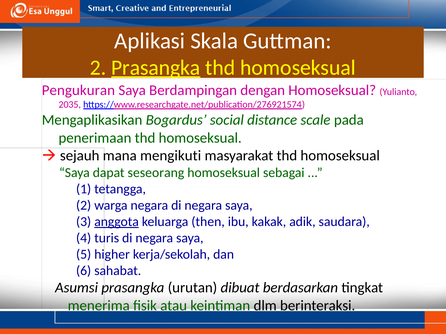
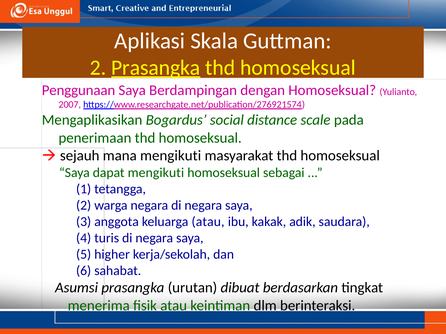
Pengukuran: Pengukuran -> Penggunaan (79, 90)
2035: 2035 -> 2007 (70, 105)
dapat seseorang: seseorang -> mengikuti (156, 173)
anggota underline: present -> none (117, 222)
keluarga then: then -> atau (208, 222)
